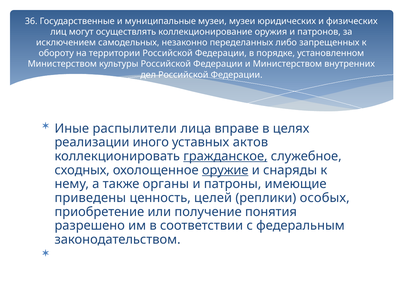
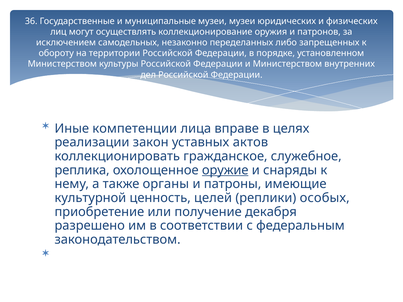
распылители: распылители -> компетенции (135, 129)
иного: иного -> закон (151, 142)
гражданское underline: present -> none (225, 156)
сходных: сходных -> реплика (82, 170)
приведены: приведены -> культурной (90, 198)
понятия: понятия -> декабря (271, 212)
